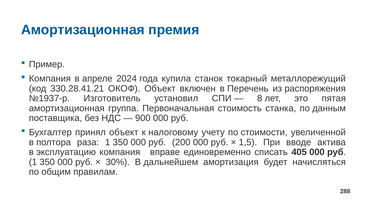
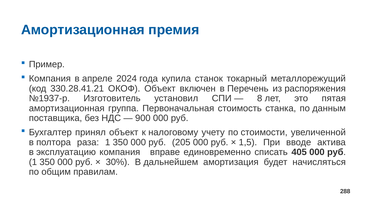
200: 200 -> 205 (181, 143)
